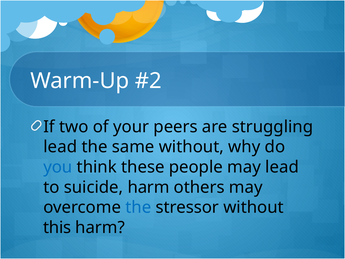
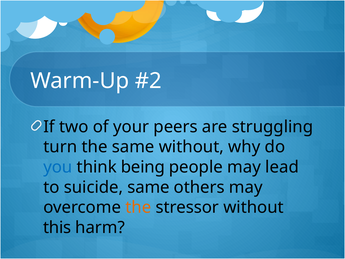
lead: lead -> turn (60, 147)
these: these -> being (143, 167)
suicide harm: harm -> same (148, 187)
the colour: blue -> orange (138, 207)
